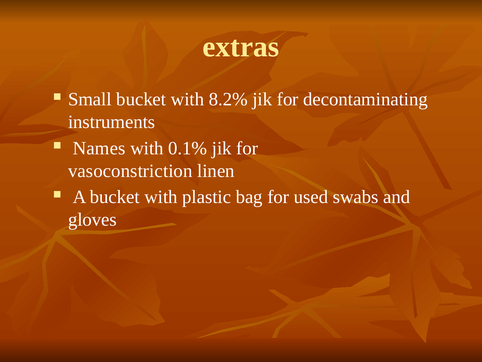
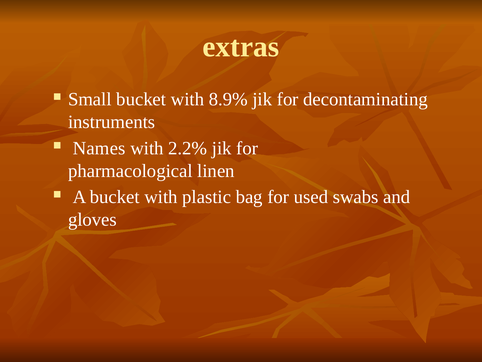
8.2%: 8.2% -> 8.9% (228, 99)
0.1%: 0.1% -> 2.2% (188, 148)
vasoconstriction: vasoconstriction -> pharmacological (130, 171)
